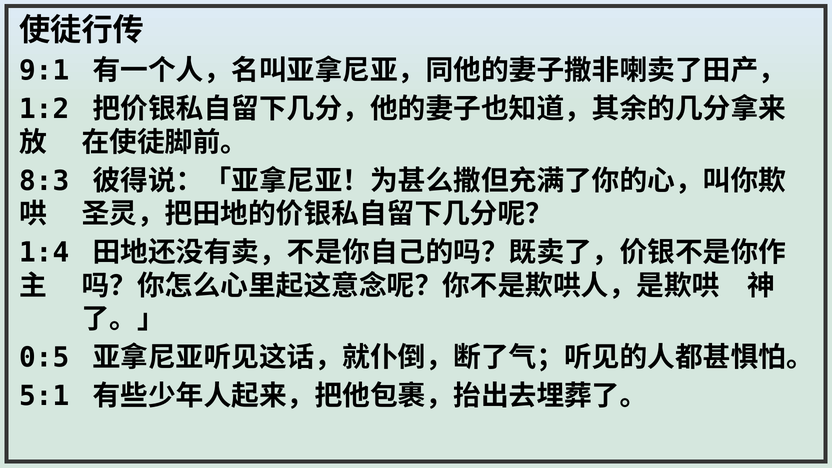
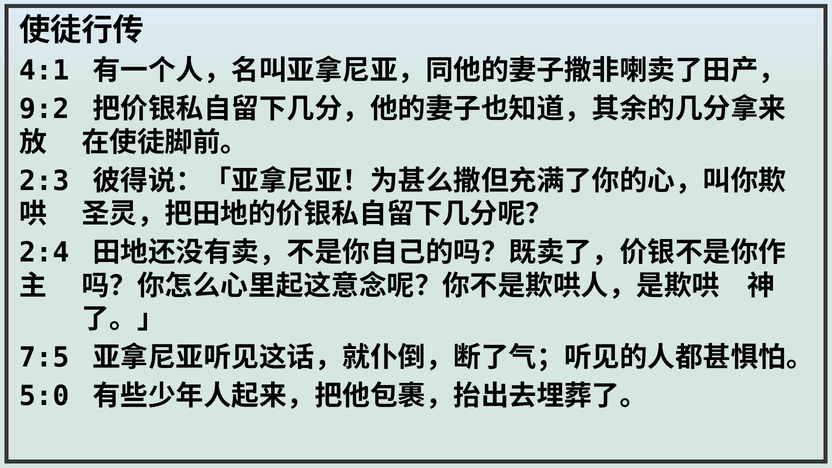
9:1: 9:1 -> 4:1 (44, 71)
1:2: 1:2 -> 9:2 (44, 109)
8:3: 8:3 -> 2:3 (44, 181)
1:4: 1:4 -> 2:4 (44, 253)
0:5: 0:5 -> 7:5 (44, 358)
5:1: 5:1 -> 5:0 (44, 396)
